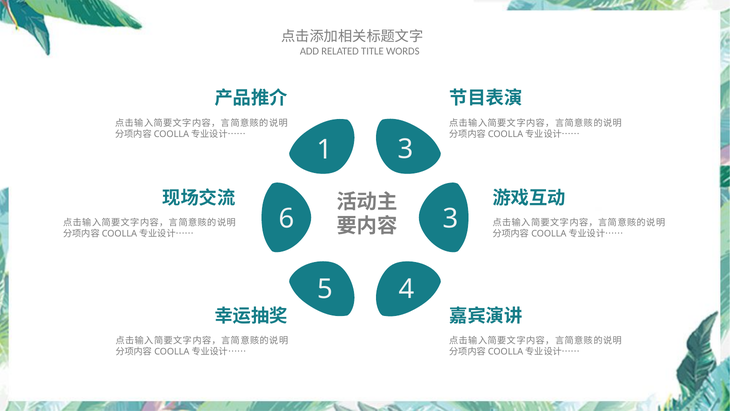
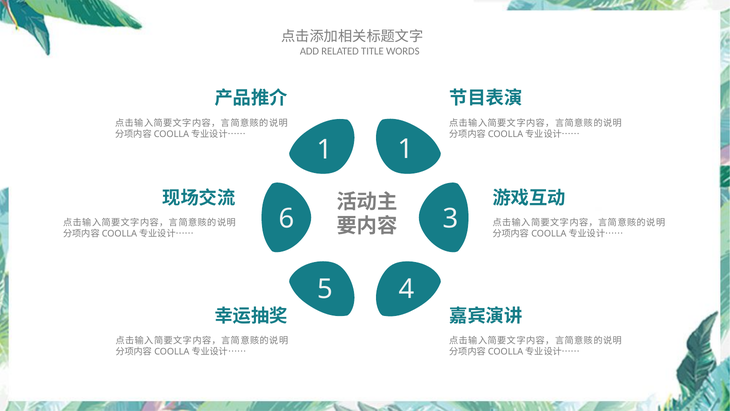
1 3: 3 -> 1 (406, 149)
